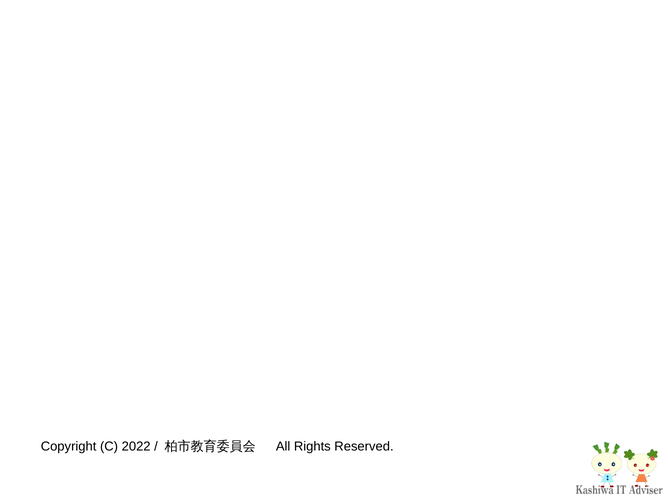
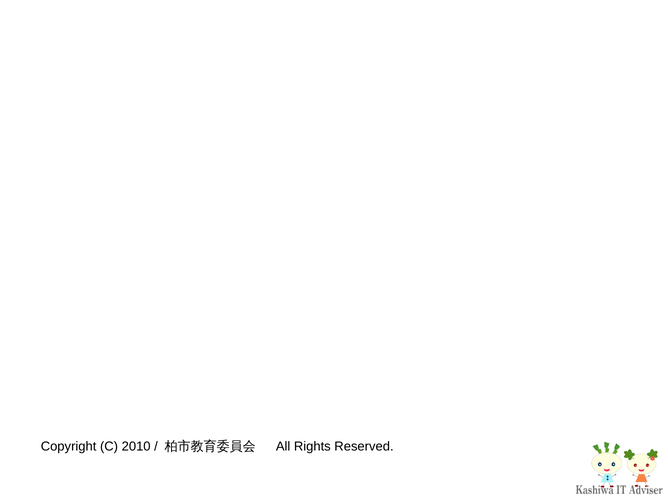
2022: 2022 -> 2010 (136, 447)
